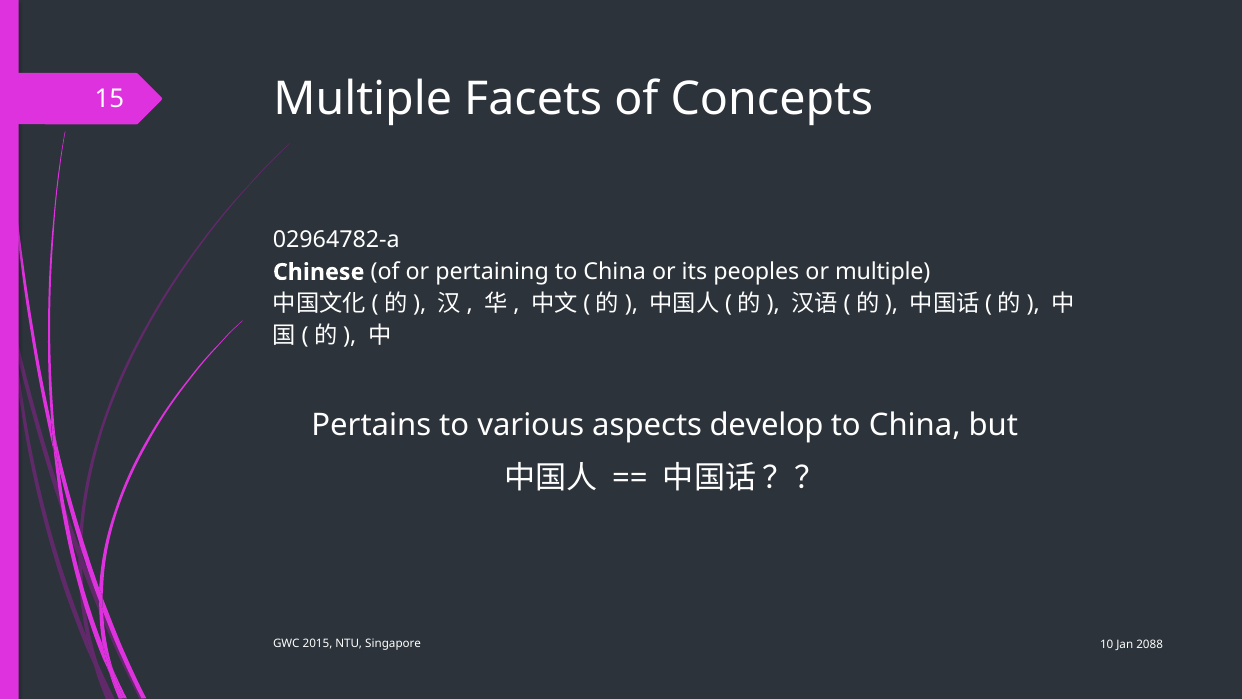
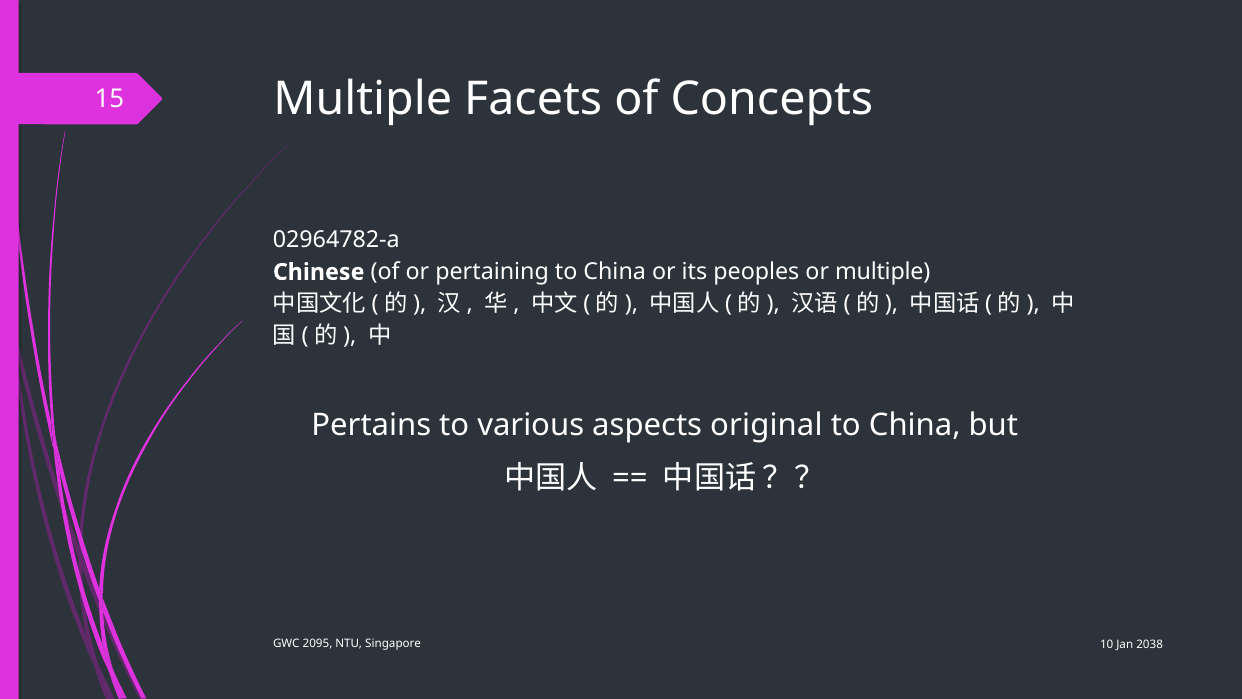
develop: develop -> original (766, 425)
2015: 2015 -> 2095 (317, 644)
2088: 2088 -> 2038 (1150, 644)
